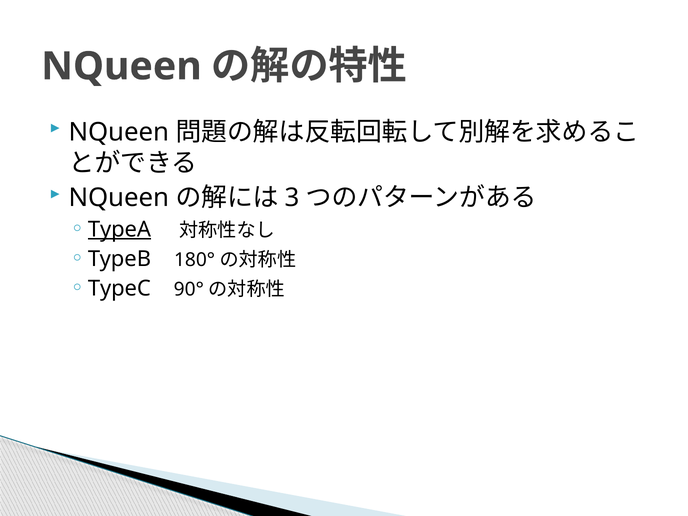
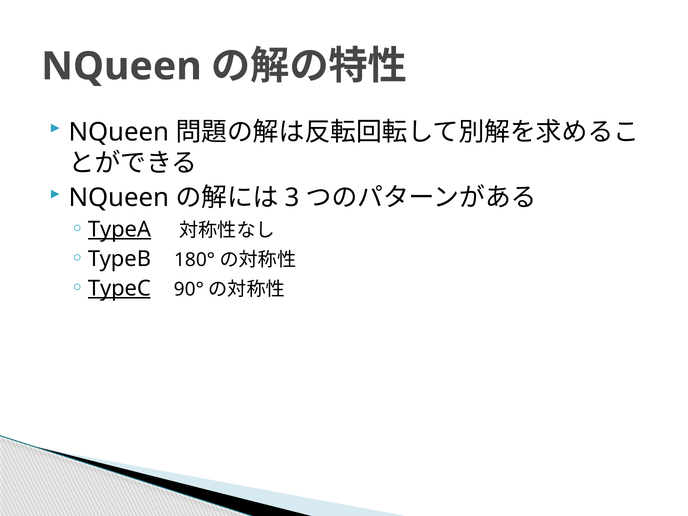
TypeC underline: none -> present (119, 288)
